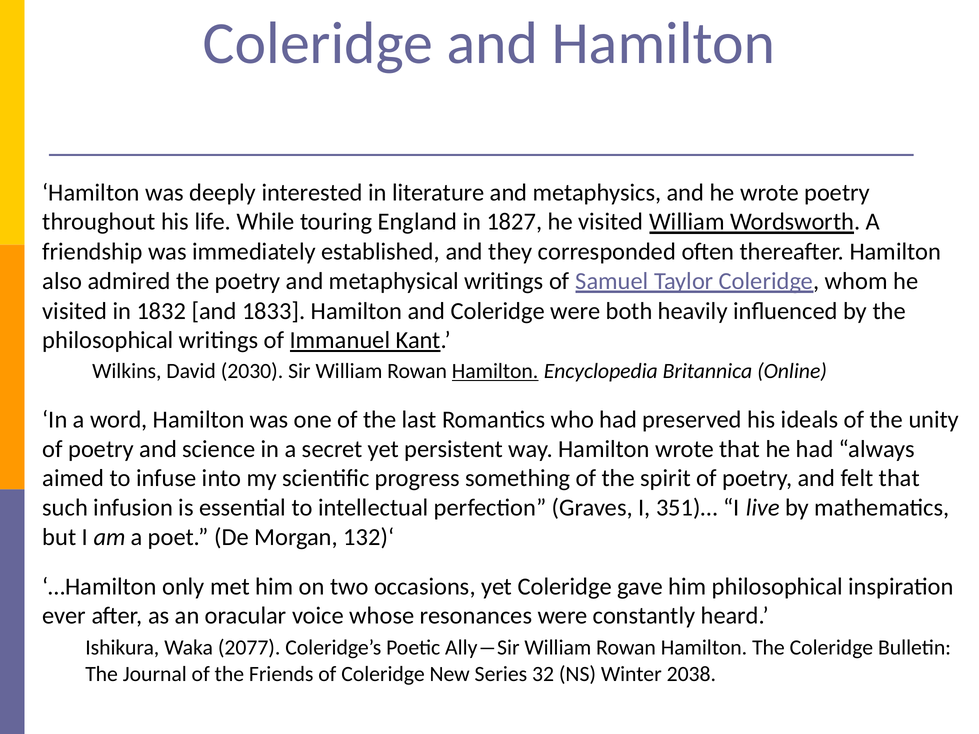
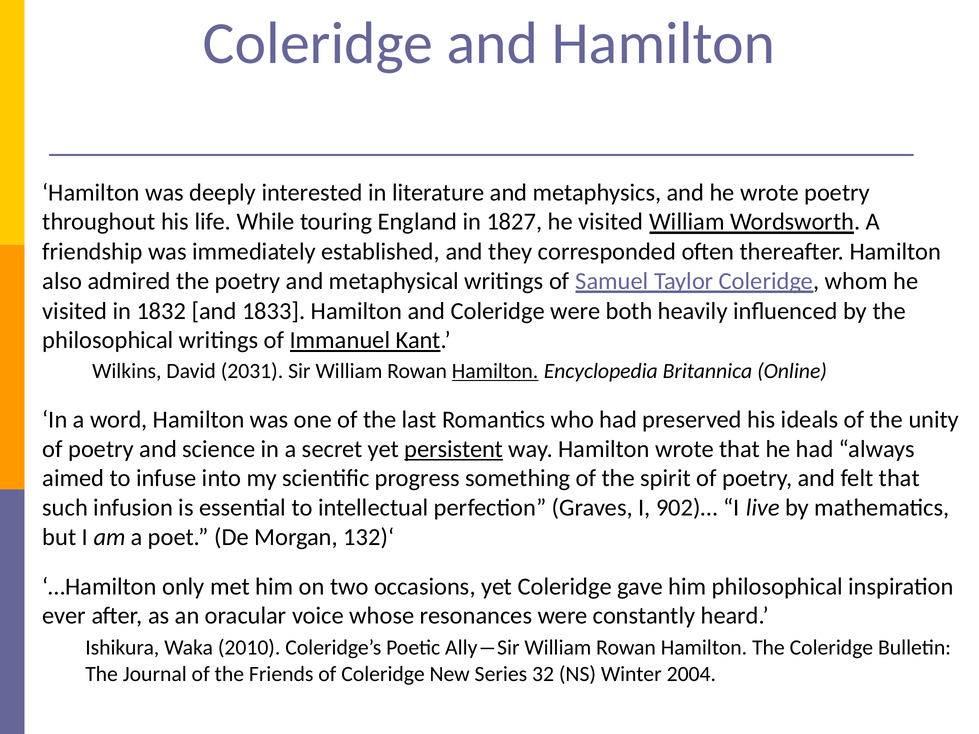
2030: 2030 -> 2031 (252, 371)
persistent underline: none -> present (454, 449)
351)…: 351)… -> 902)… (687, 508)
2077: 2077 -> 2010 (249, 648)
2038: 2038 -> 2004 (691, 674)
